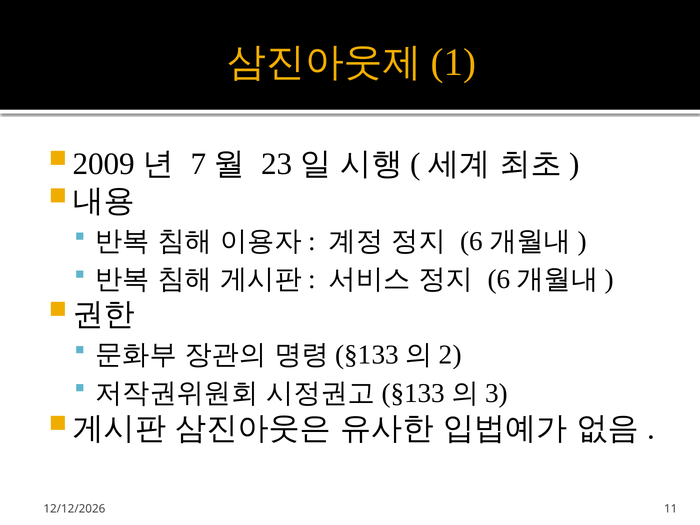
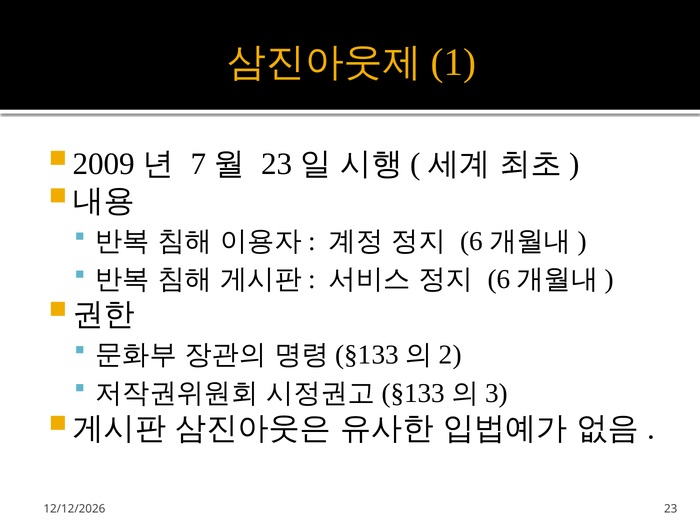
11: 11 -> 23 (671, 509)
